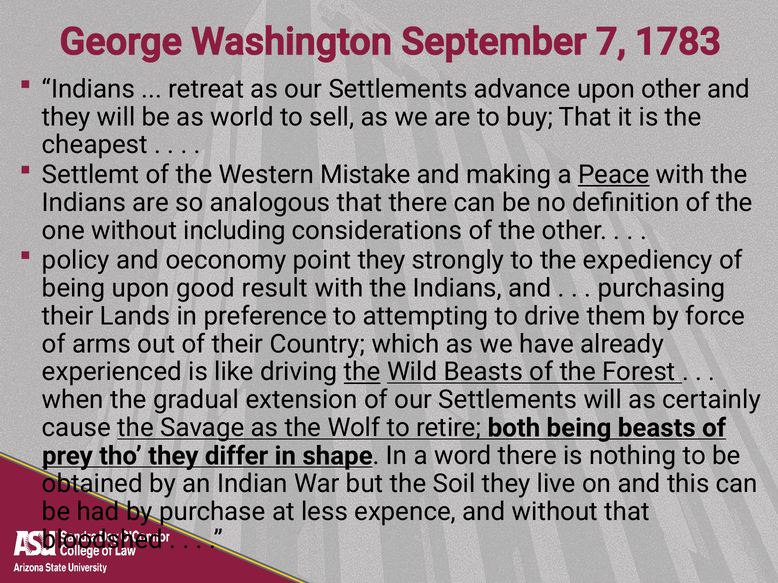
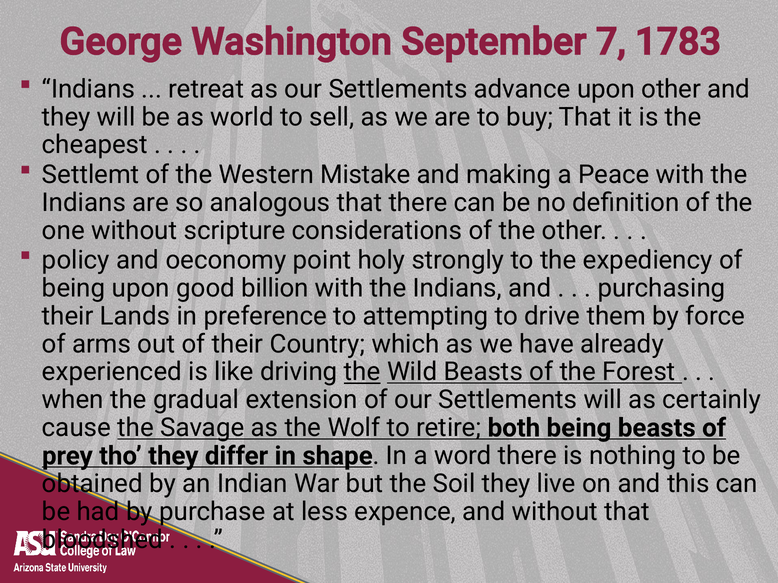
Peace underline: present -> none (614, 175)
including: including -> scripture (235, 231)
point they: they -> holy (381, 260)
result: result -> billion (275, 288)
